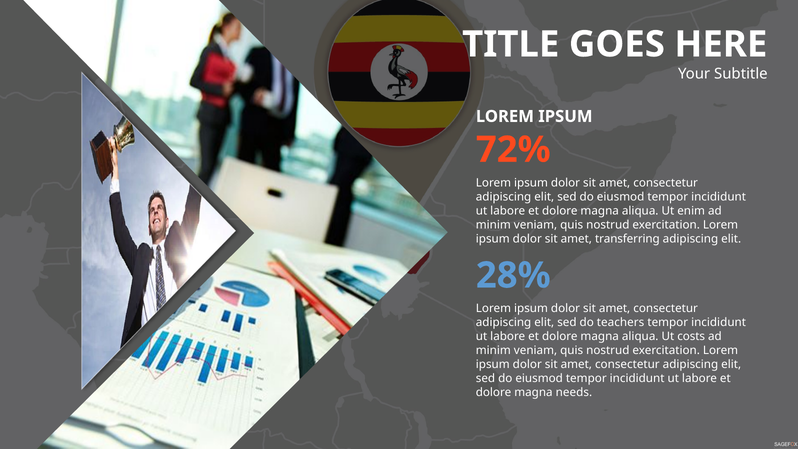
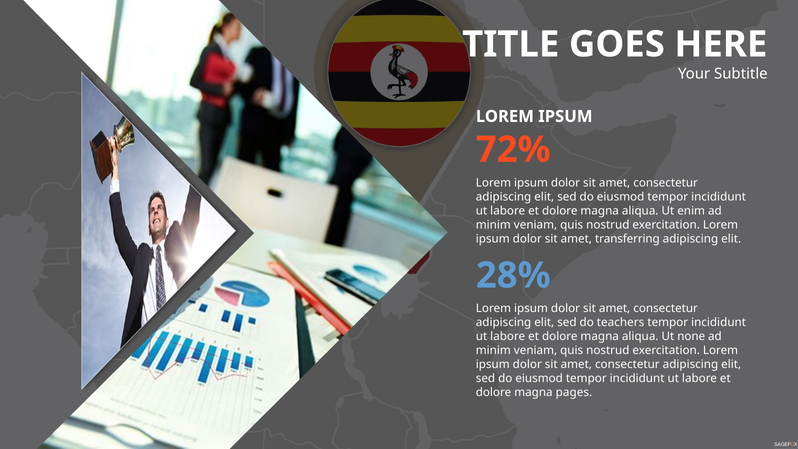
costs: costs -> none (691, 336)
needs: needs -> pages (574, 392)
